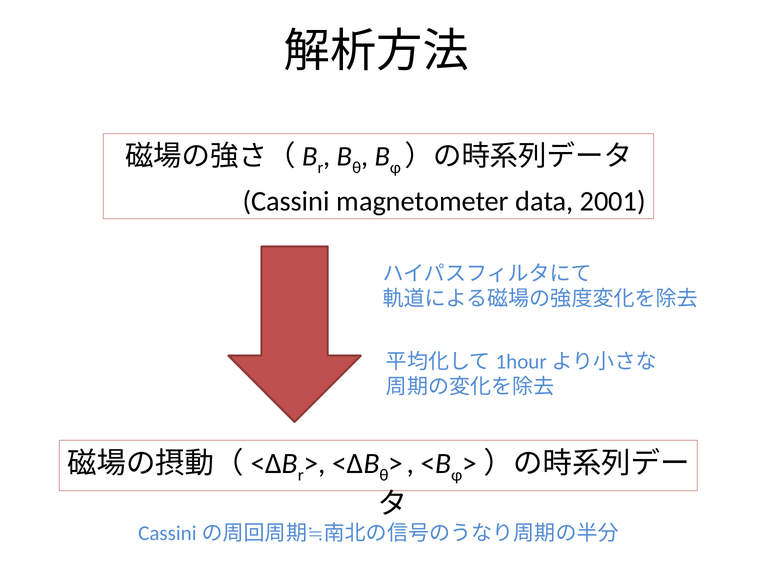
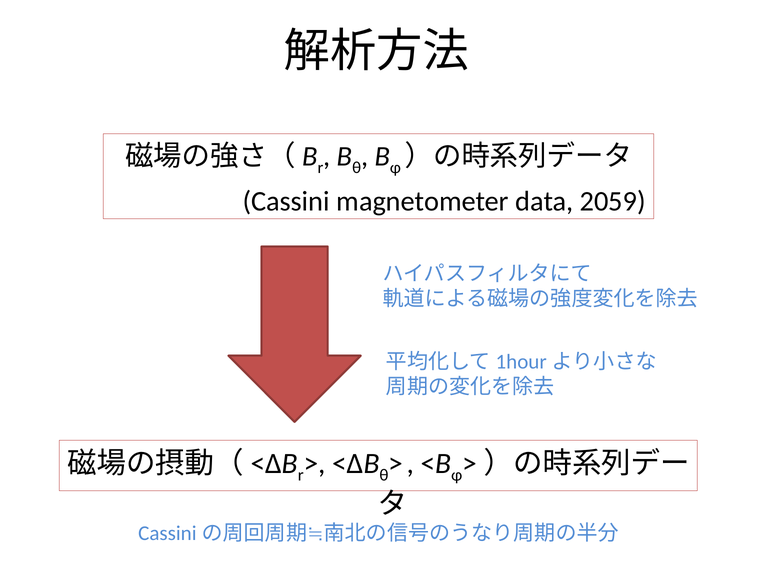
2001: 2001 -> 2059 (613, 201)
